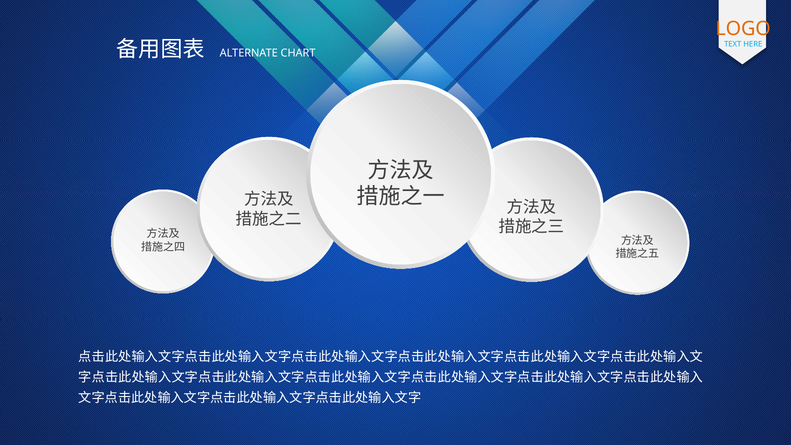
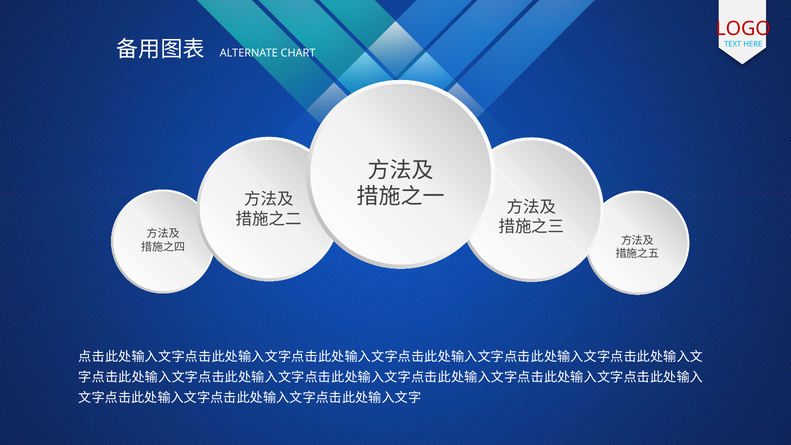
LOGO colour: orange -> red (743, 29)
